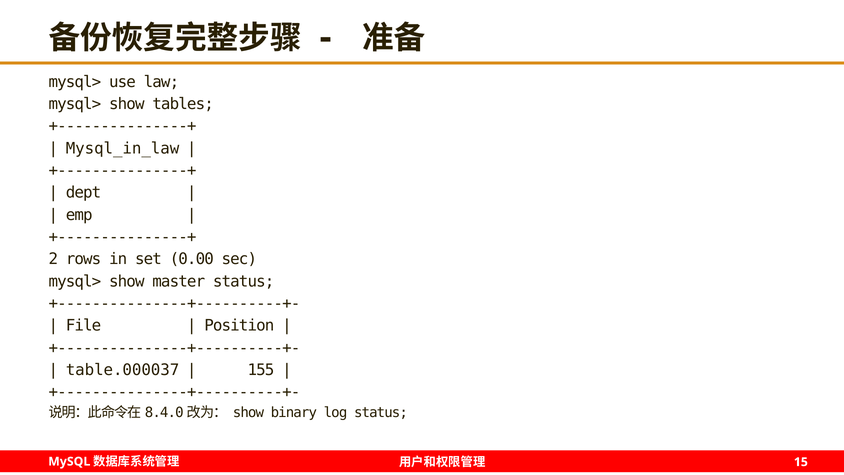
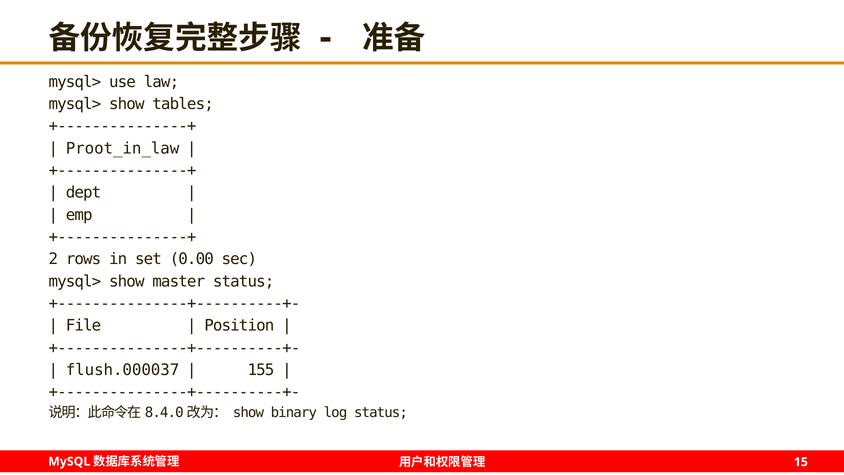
Mysql_in_law: Mysql_in_law -> Proot_in_law (123, 148)
table.000037: table.000037 -> flush.000037 (123, 370)
